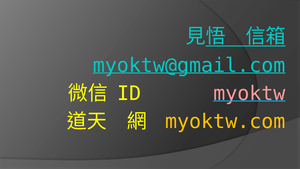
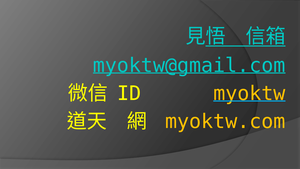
myoktw colour: pink -> yellow (249, 93)
